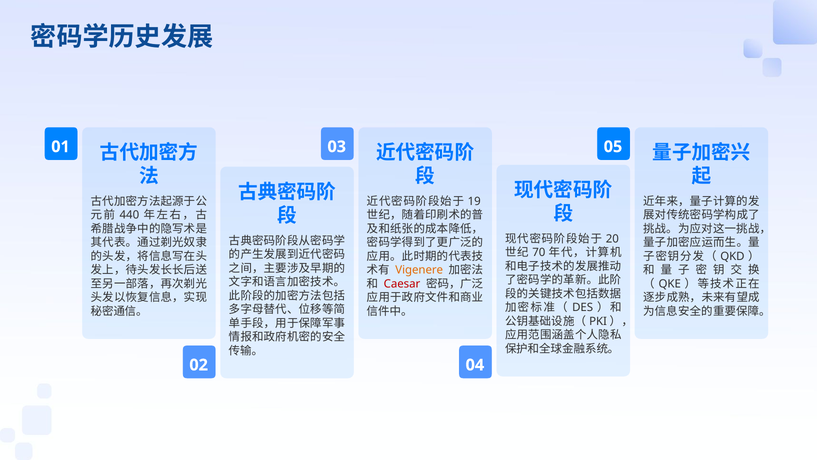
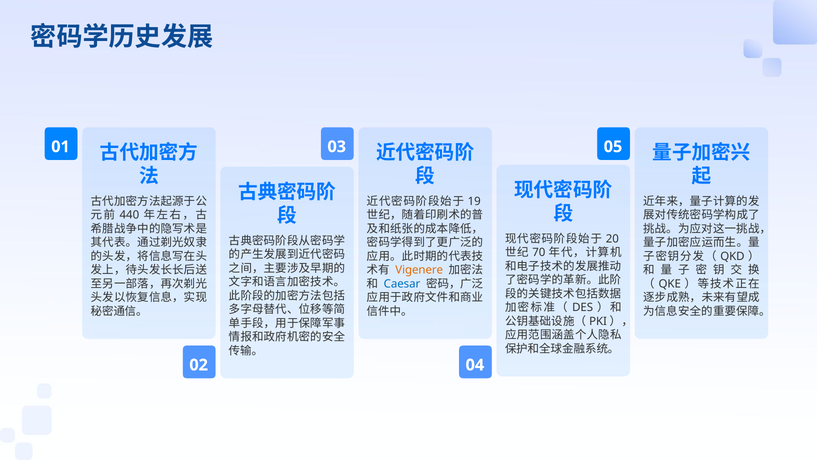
Caesar colour: red -> blue (402, 284)
